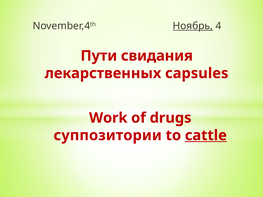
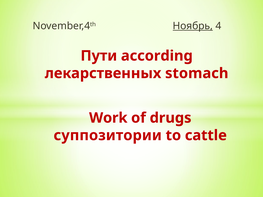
свидания: свидания -> according (157, 56)
capsules: capsules -> stomach (197, 73)
cattle underline: present -> none (206, 136)
